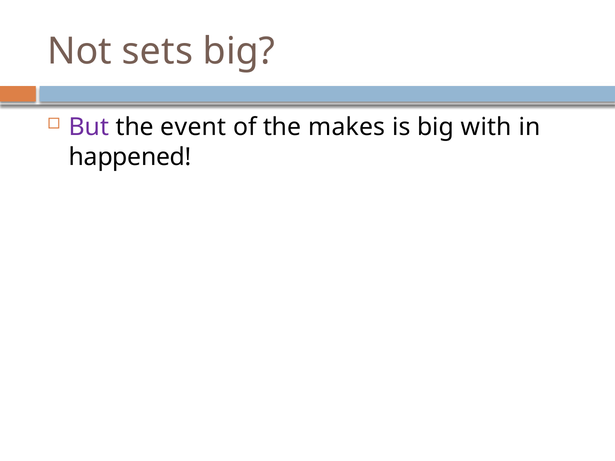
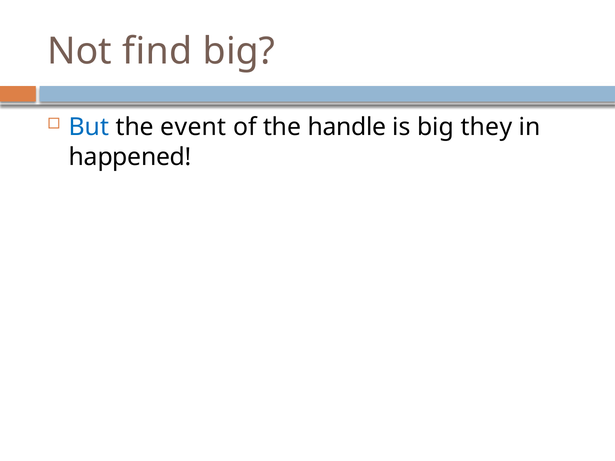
sets: sets -> find (157, 51)
But colour: purple -> blue (89, 127)
makes: makes -> handle (347, 127)
with: with -> they (486, 127)
